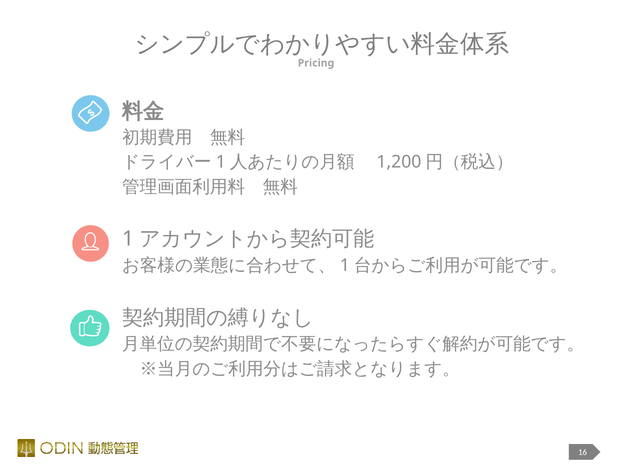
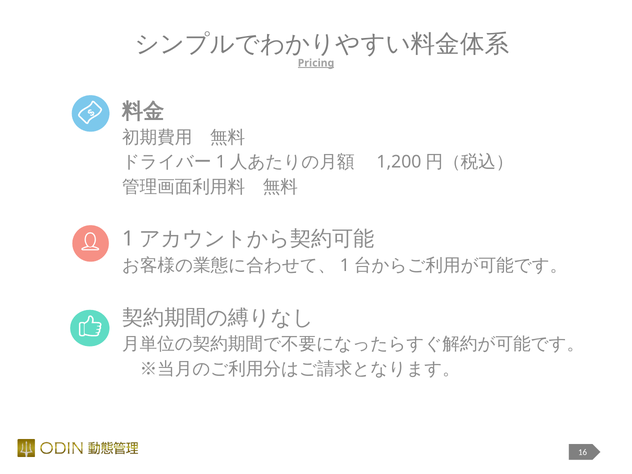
Pricing underline: none -> present (316, 63)
